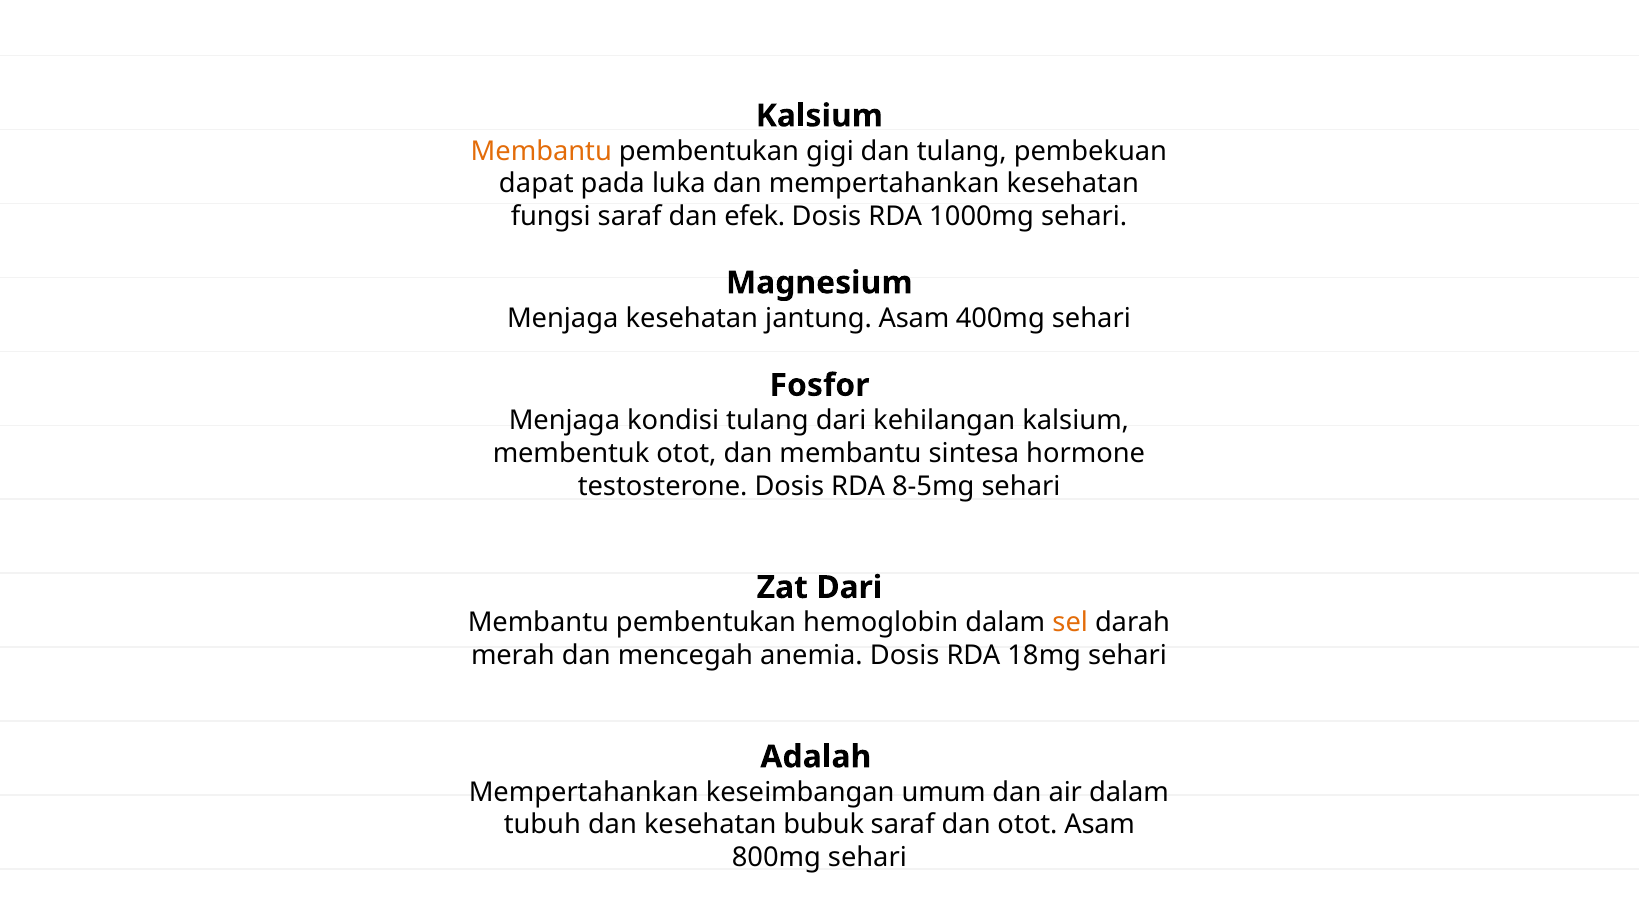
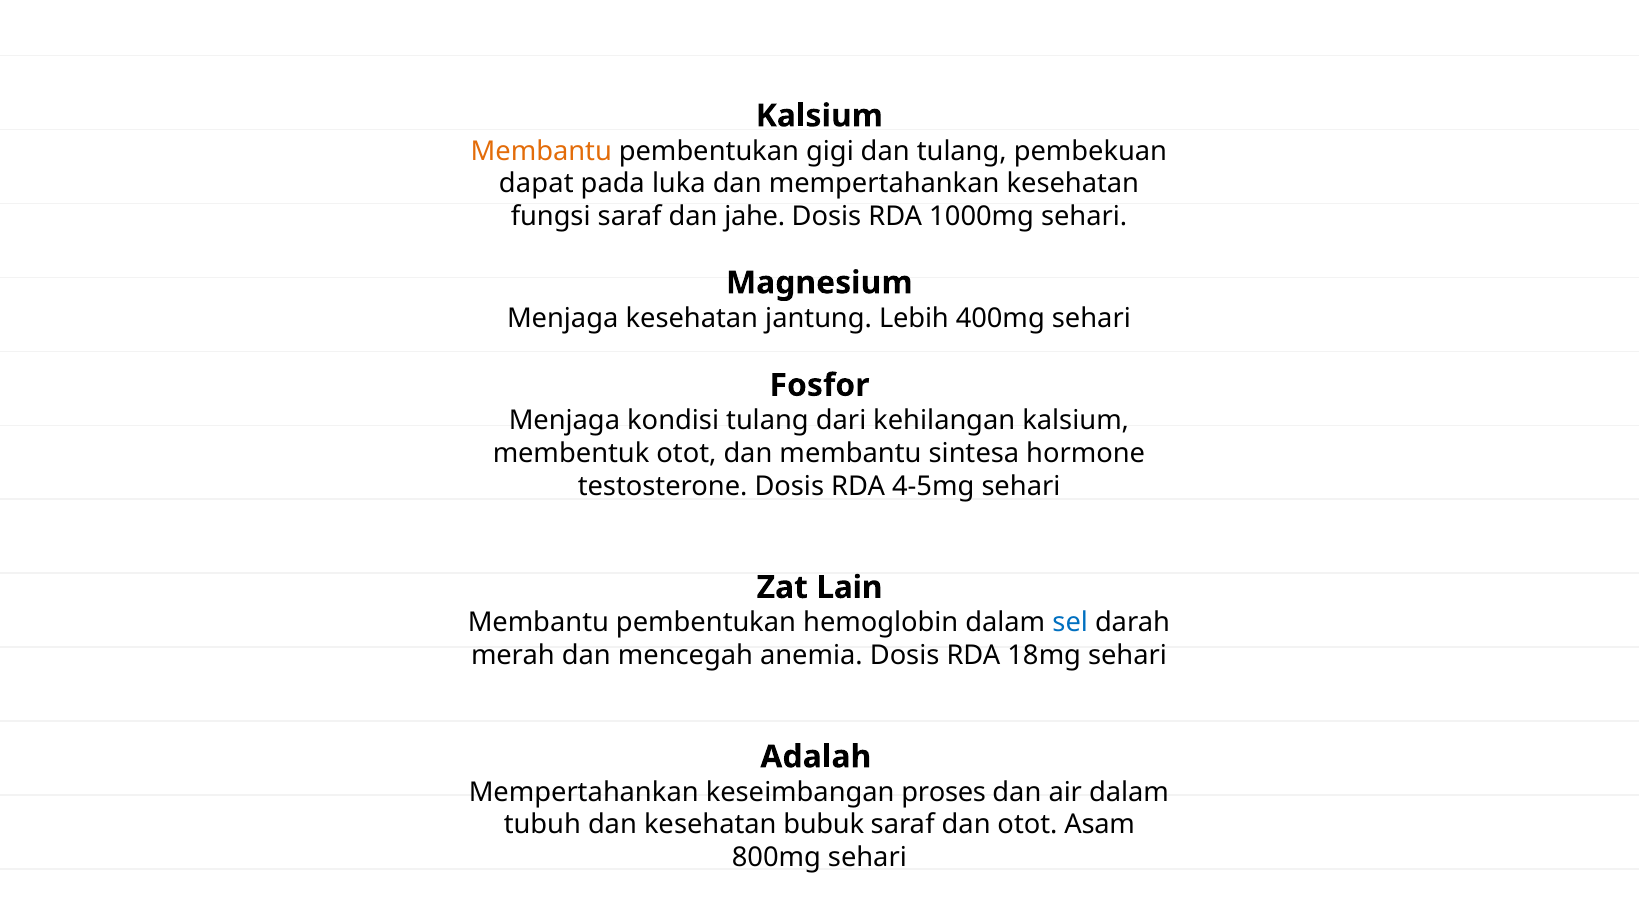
efek: efek -> jahe (755, 217)
jantung Asam: Asam -> Lebih (914, 318)
8-5mg: 8-5mg -> 4-5mg (933, 486)
Zat Dari: Dari -> Lain (849, 587)
sel colour: orange -> blue (1070, 623)
umum: umum -> proses (944, 792)
